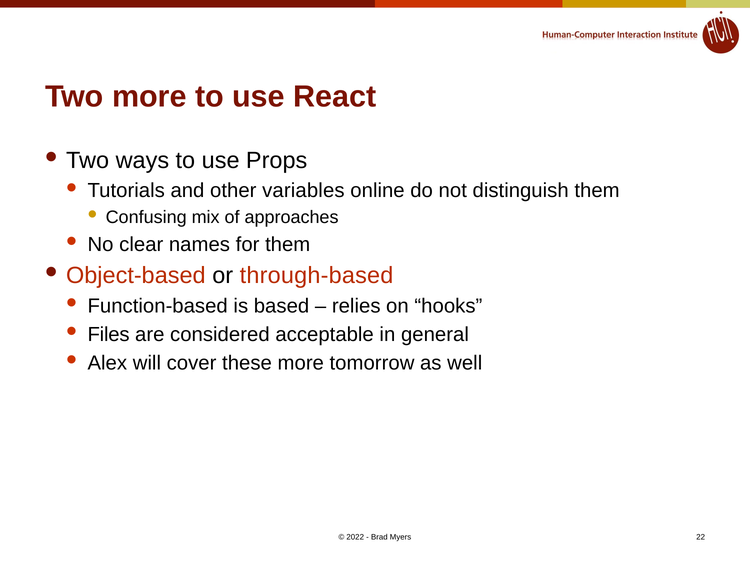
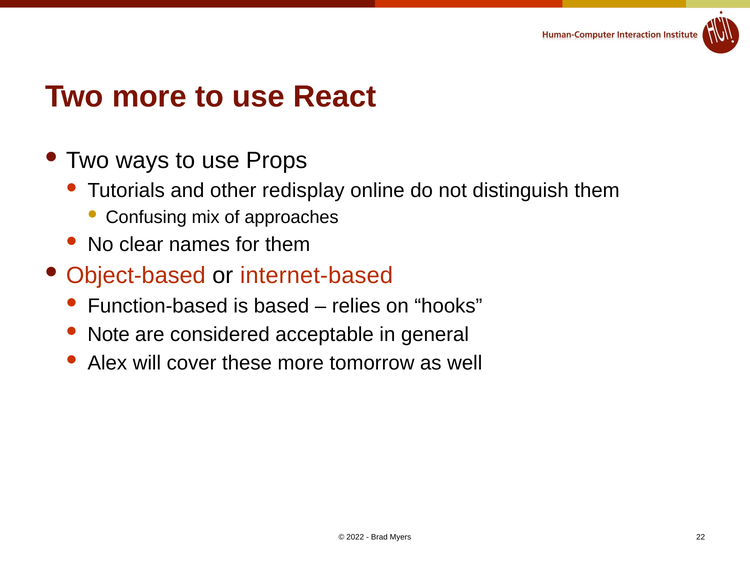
variables: variables -> redisplay (303, 191)
through-based: through-based -> internet-based (317, 275)
Files: Files -> Note (109, 334)
